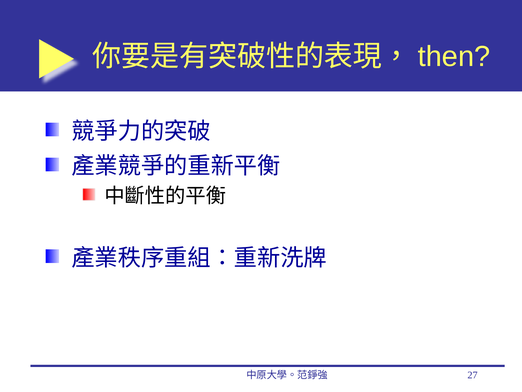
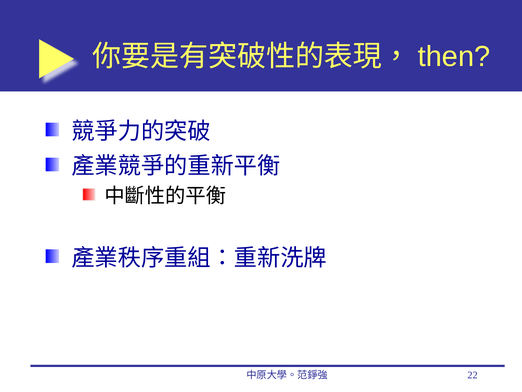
27: 27 -> 22 (473, 375)
